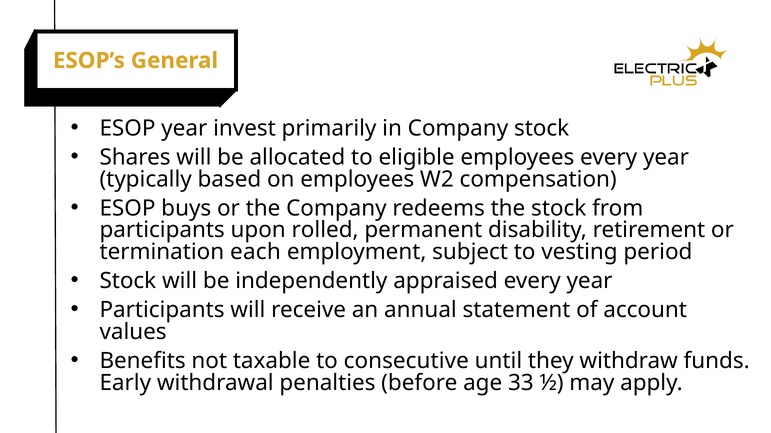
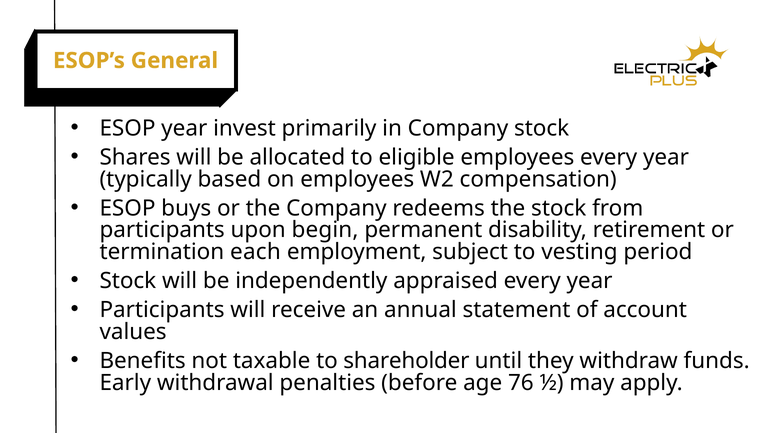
rolled: rolled -> begin (325, 230)
consecutive: consecutive -> shareholder (406, 361)
33: 33 -> 76 (521, 383)
